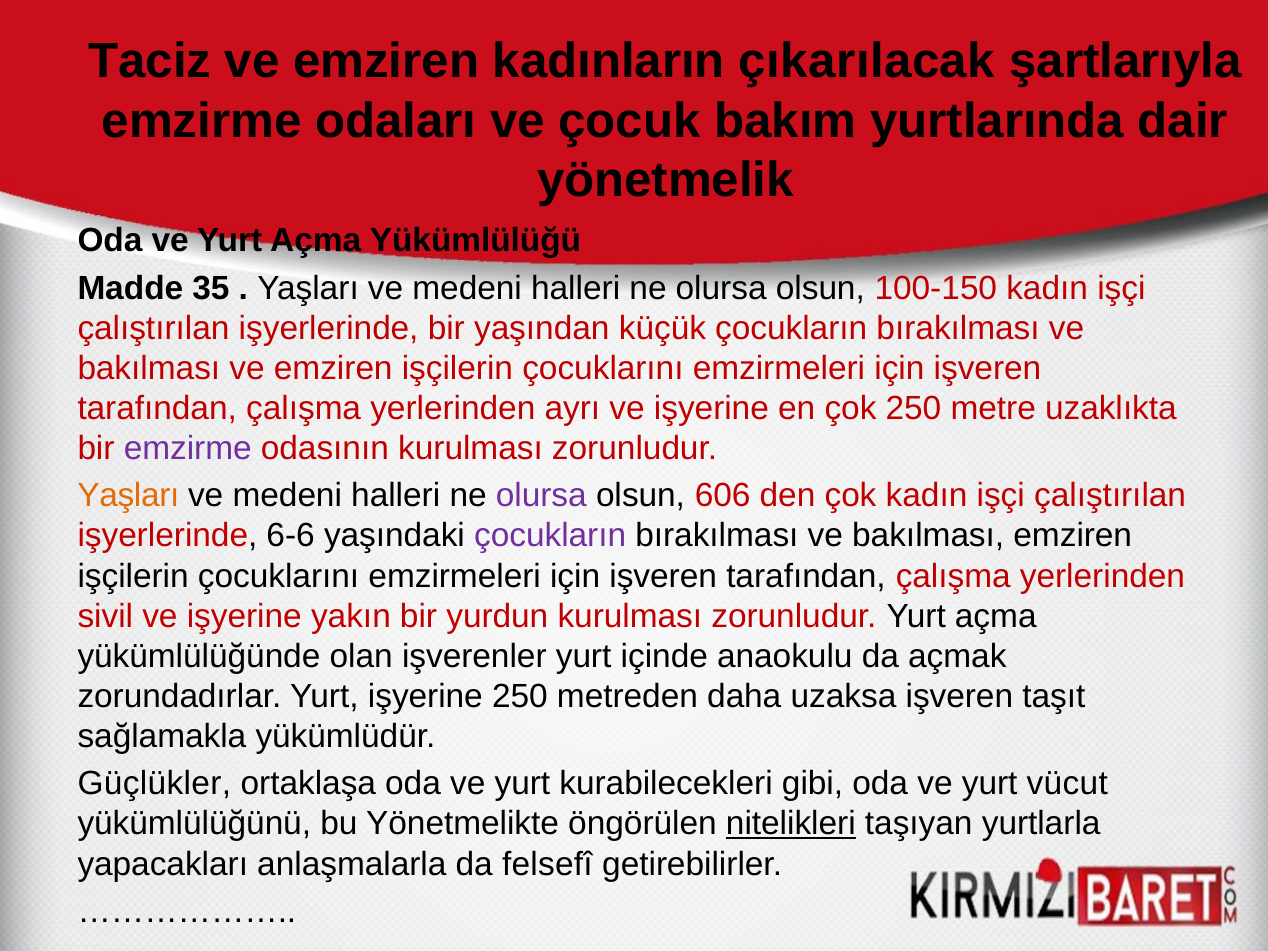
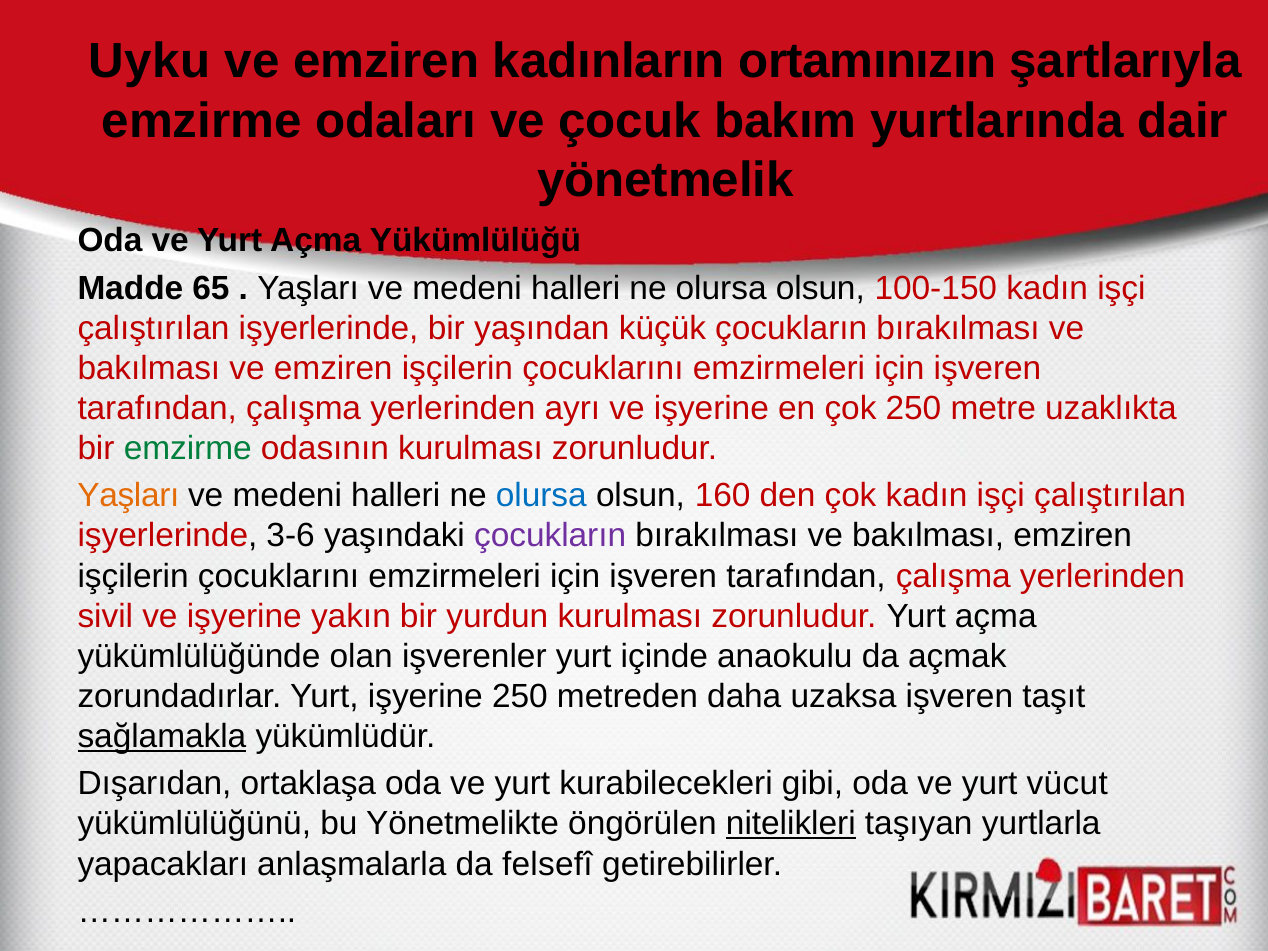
Taciz: Taciz -> Uyku (150, 62)
çıkarılacak: çıkarılacak -> ortamınızın (867, 62)
35: 35 -> 65 (211, 288)
emzirme colour: purple -> green (188, 449)
olursa colour: purple -> blue (541, 496)
606: 606 -> 160 (723, 496)
6-6: 6-6 -> 3-6 (291, 536)
sağlamakla underline: none -> present (162, 737)
Güçlükler: Güçlükler -> Dışarıdan (155, 784)
